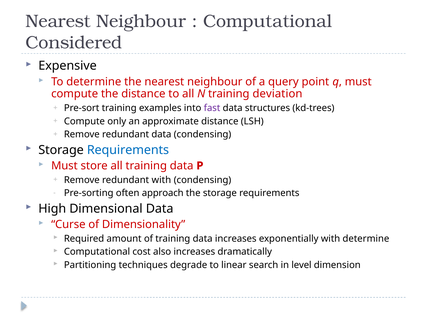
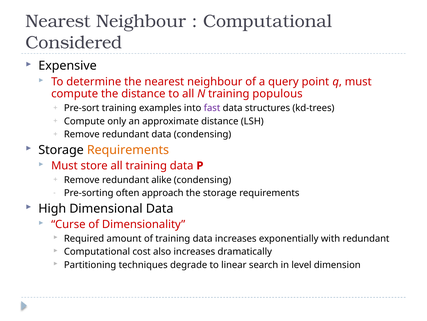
deviation: deviation -> populous (277, 94)
Requirements colour: blue -> orange (128, 150)
redundant with: with -> alike (161, 180)
with determine: determine -> redundant (366, 238)
